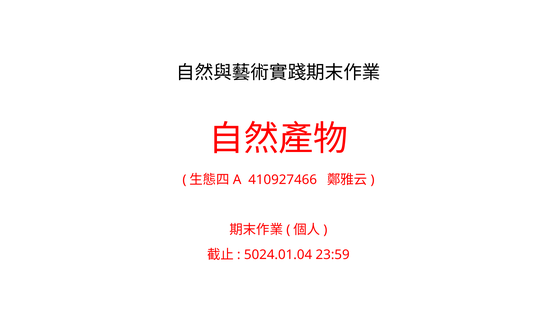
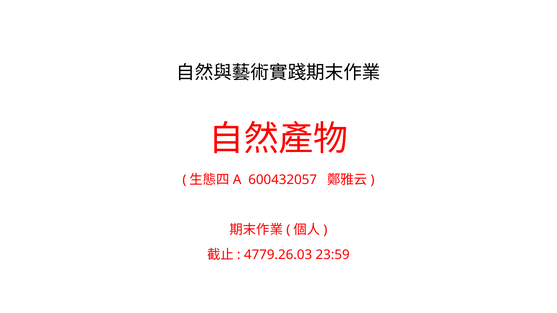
410927466: 410927466 -> 600432057 (283, 180)
5024.01.04: 5024.01.04 -> 4779.26.03 (278, 255)
